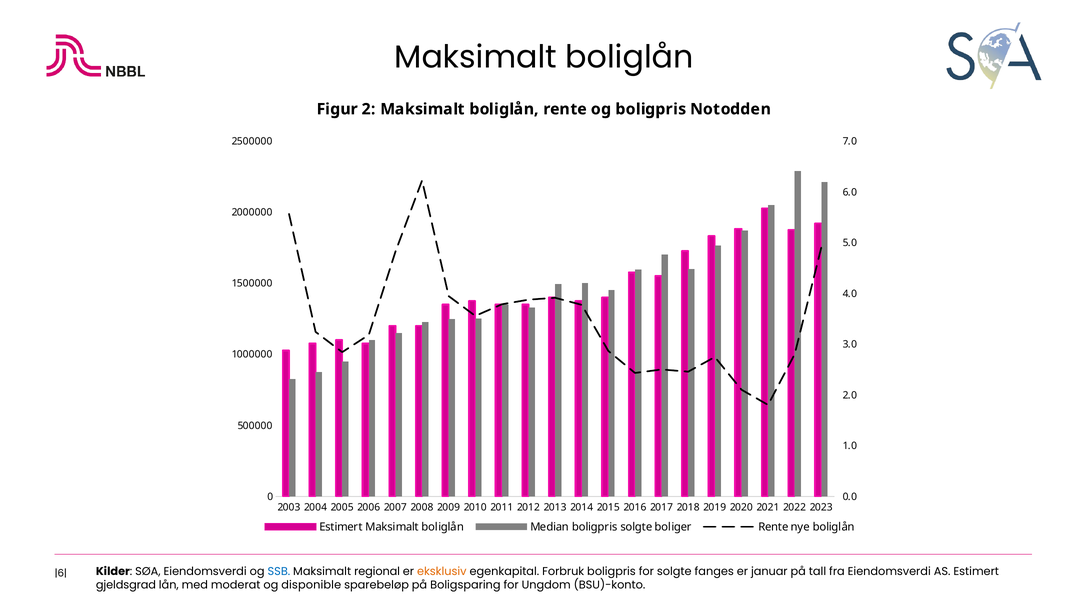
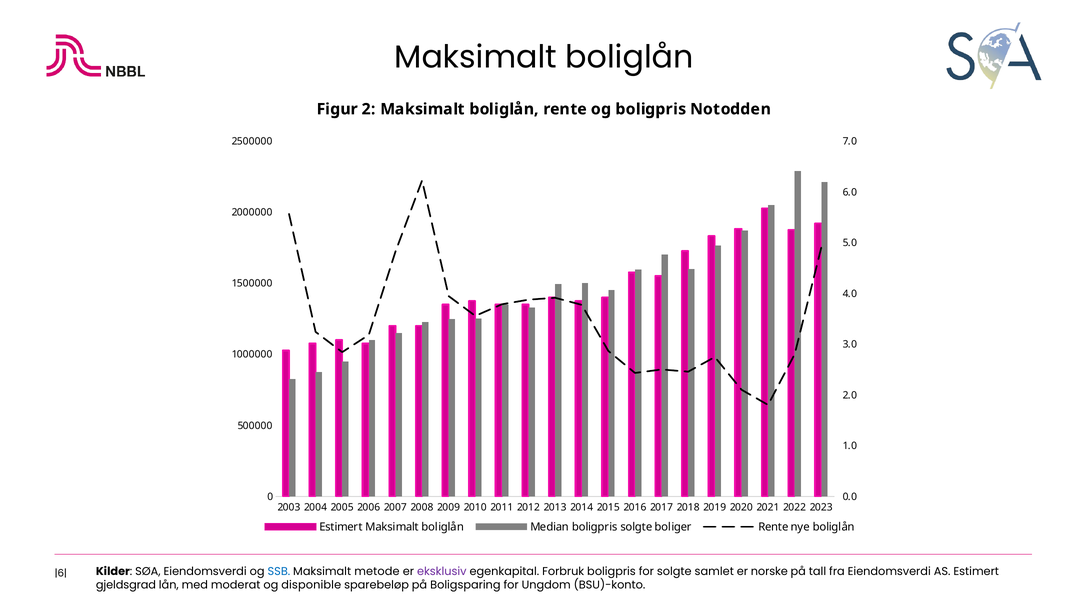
regional: regional -> metode (377, 571)
eksklusiv colour: orange -> purple (442, 571)
fanges: fanges -> samlet (714, 571)
januar: januar -> norske (769, 571)
